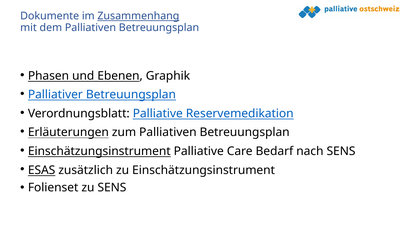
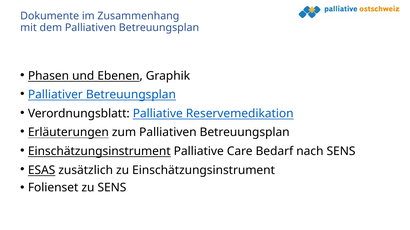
Zusammenhang underline: present -> none (138, 16)
